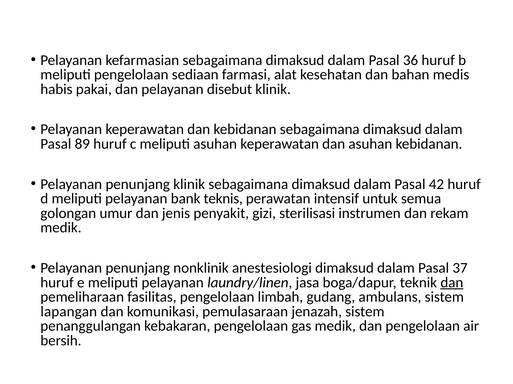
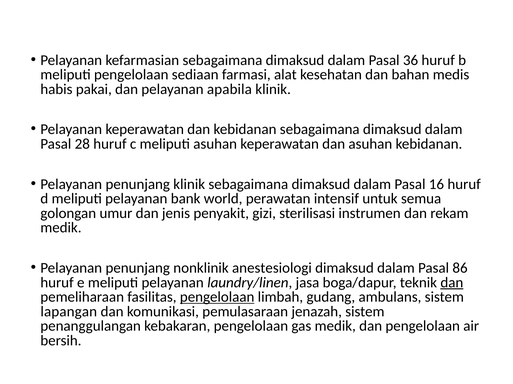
disebut: disebut -> apabila (229, 89)
89: 89 -> 28 (82, 144)
42: 42 -> 16 (436, 184)
teknis: teknis -> world (223, 199)
37: 37 -> 86 (460, 268)
pengelolaan underline: none -> present (217, 298)
